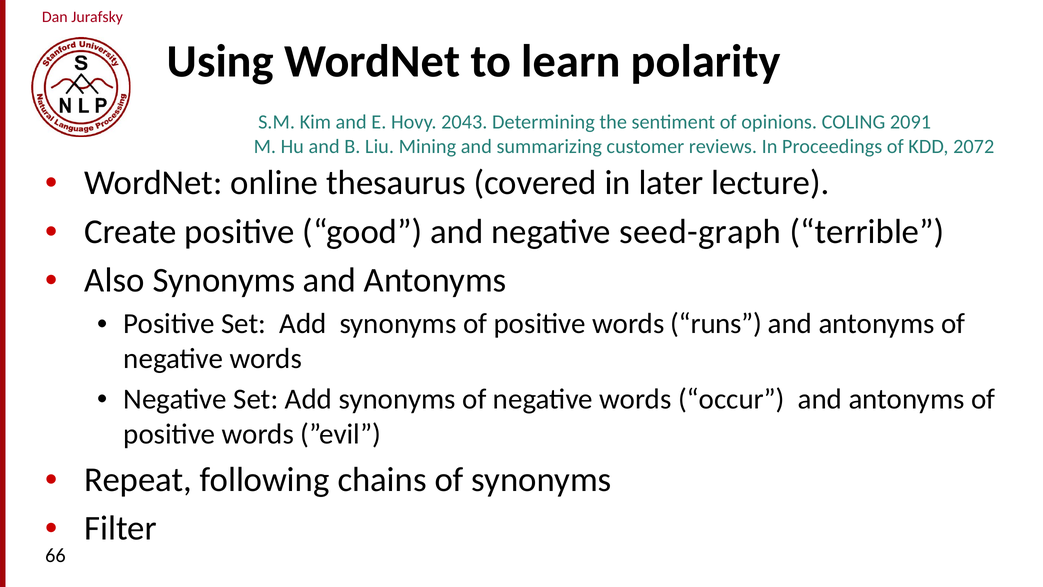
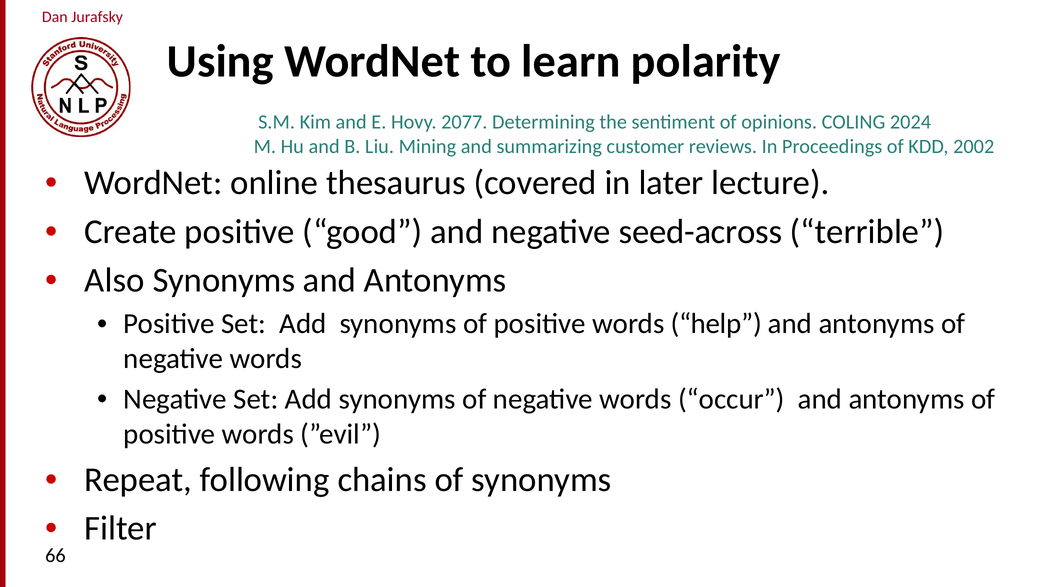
2043: 2043 -> 2077 (464, 122)
2091: 2091 -> 2024 (911, 122)
2072: 2072 -> 2002 (974, 146)
seed-graph: seed-graph -> seed-across (701, 231)
runs: runs -> help (716, 324)
